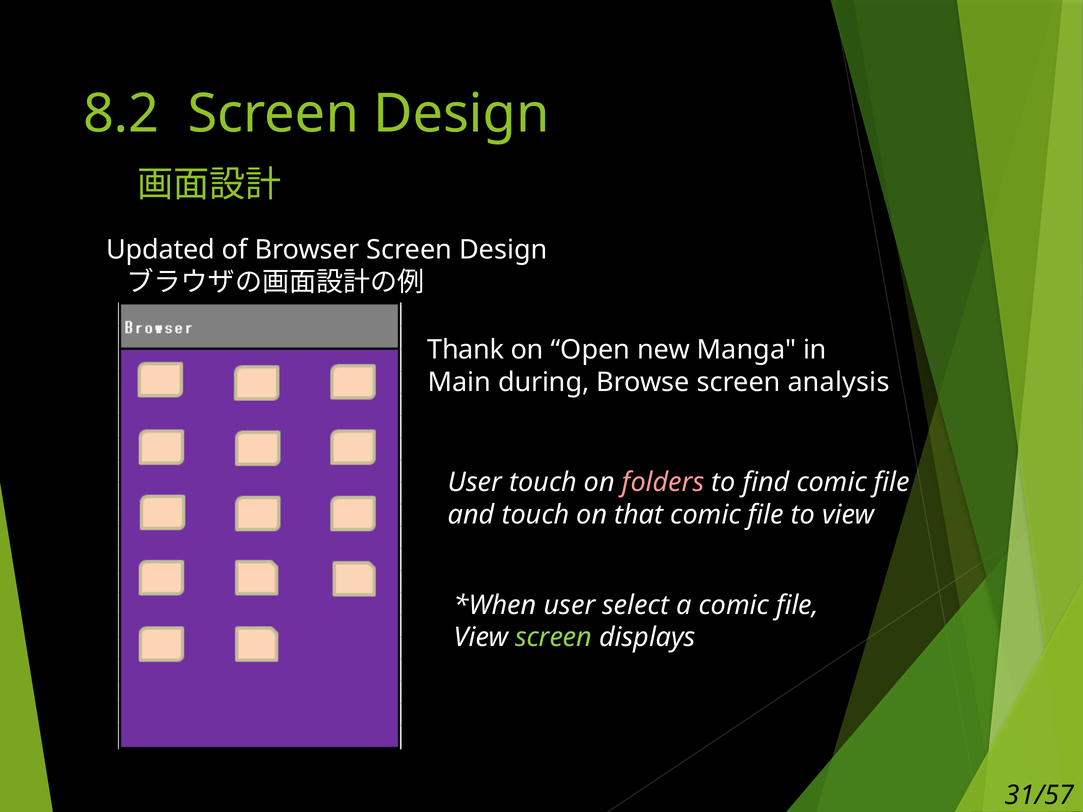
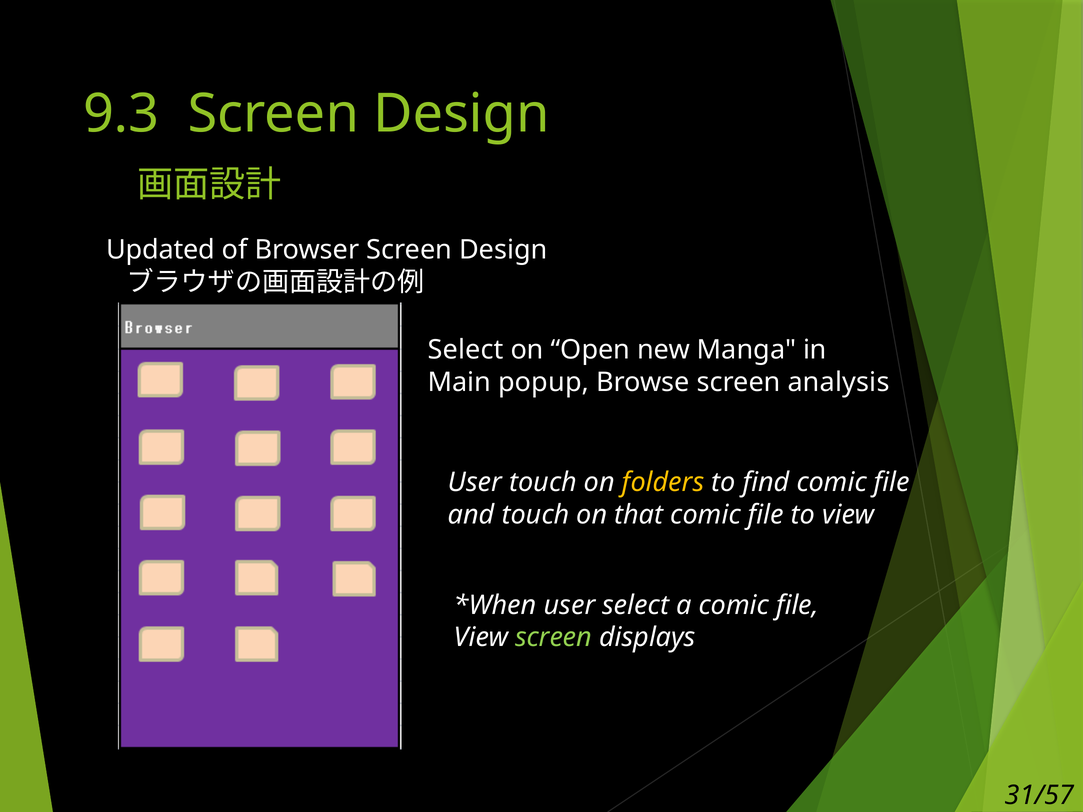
8.2: 8.2 -> 9.3 (121, 114)
Thank: Thank -> Select (466, 350)
during: during -> popup (544, 383)
folders colour: pink -> yellow (663, 482)
